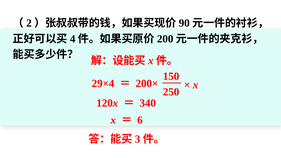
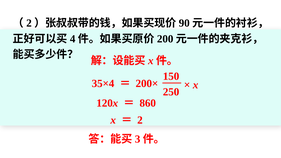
29×4: 29×4 -> 35×4 (103, 84)
340: 340 -> 860 (148, 103)
6: 6 -> 2 (140, 120)
